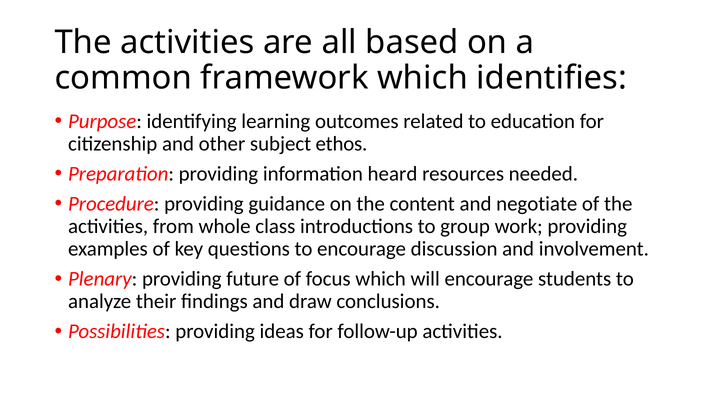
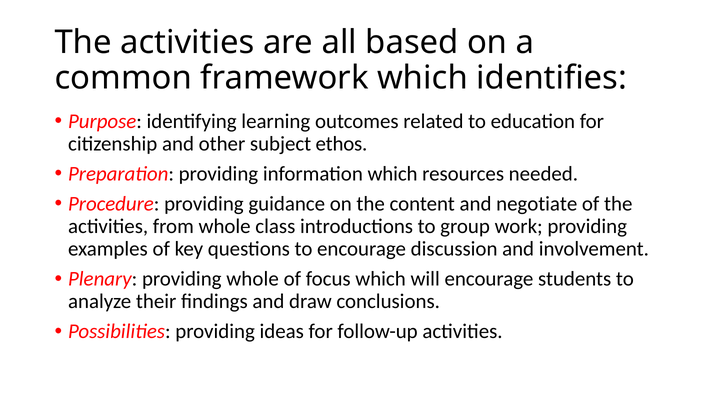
information heard: heard -> which (393, 174)
providing future: future -> whole (253, 279)
